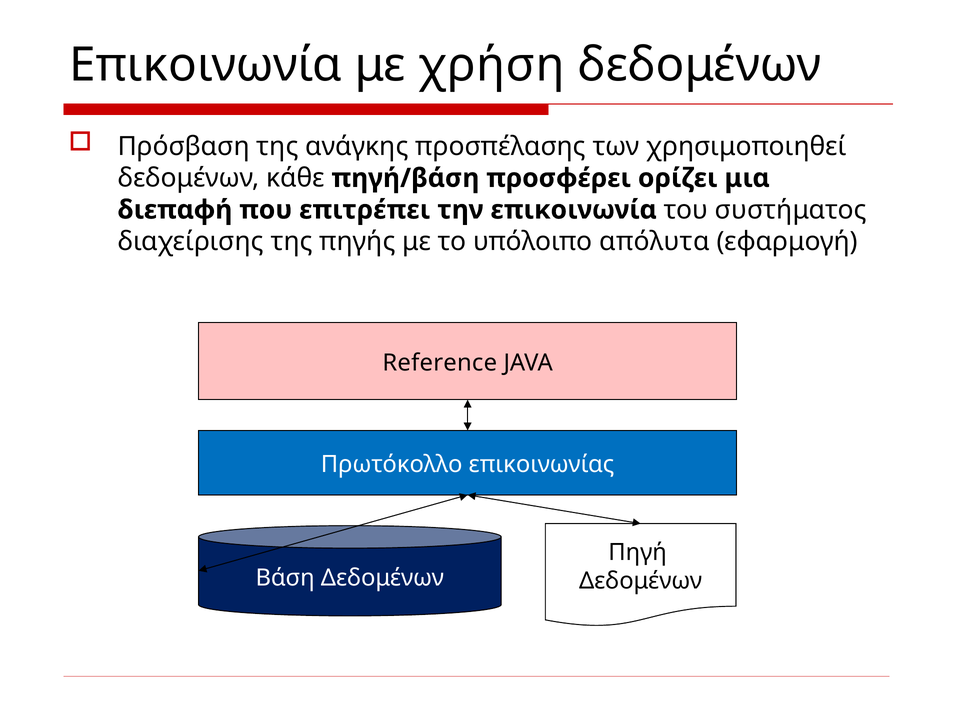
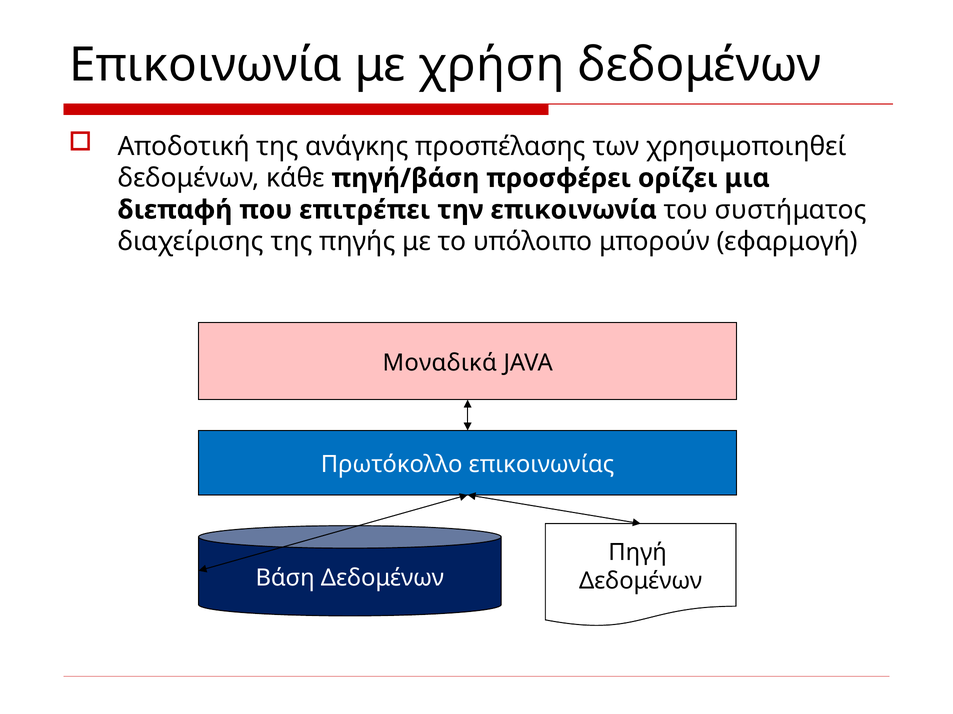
Πρόσβαση: Πρόσβαση -> Αποδοτική (184, 147)
απόλυτα: απόλυτα -> μπορούν (655, 242)
Reference: Reference -> Μοναδικά (440, 363)
